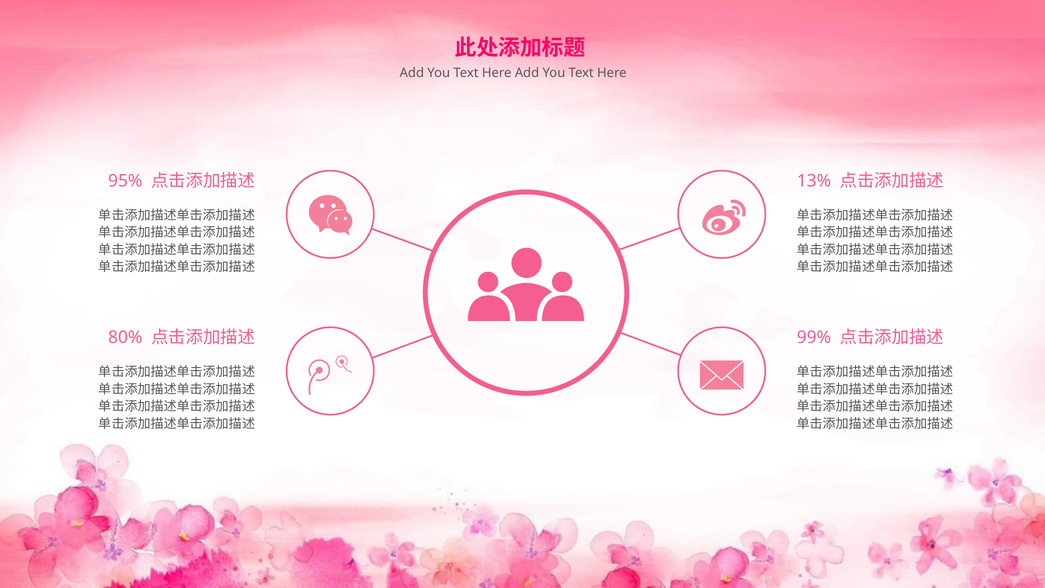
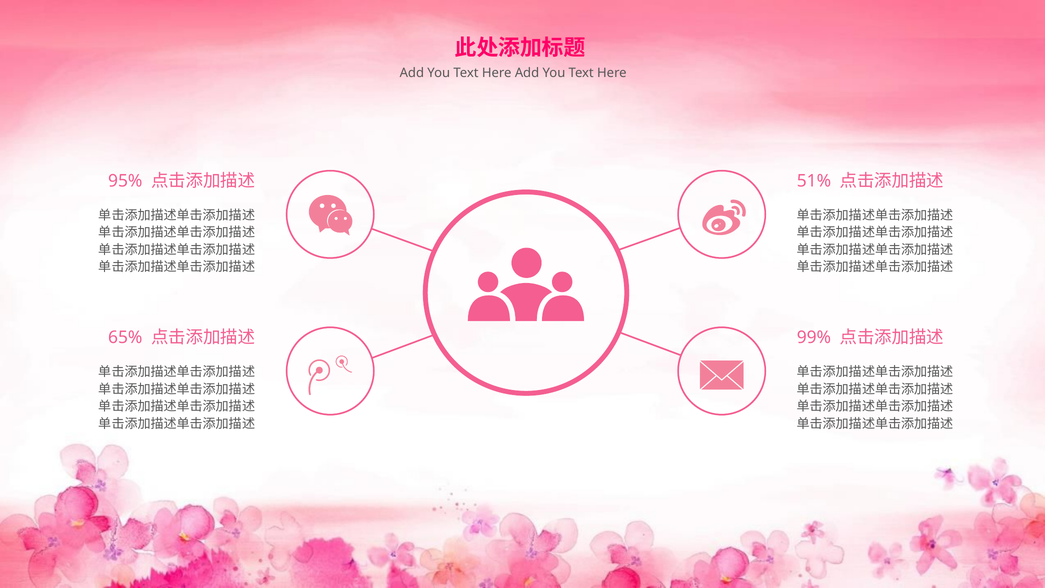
13%: 13% -> 51% (814, 181)
80%: 80% -> 65% (125, 337)
